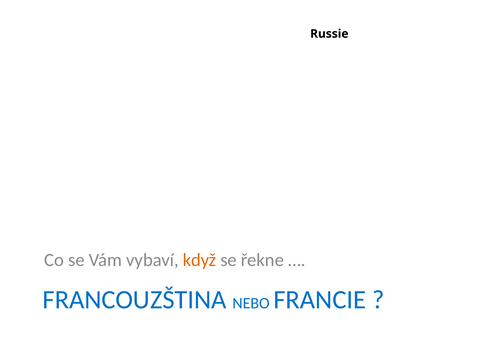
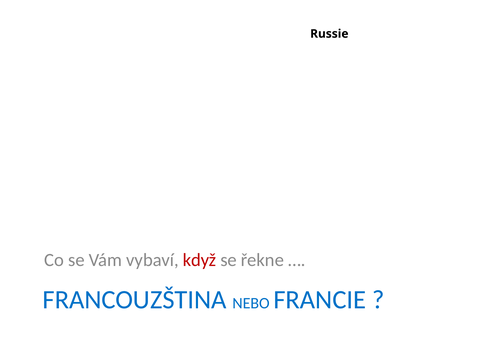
když colour: orange -> red (200, 260)
